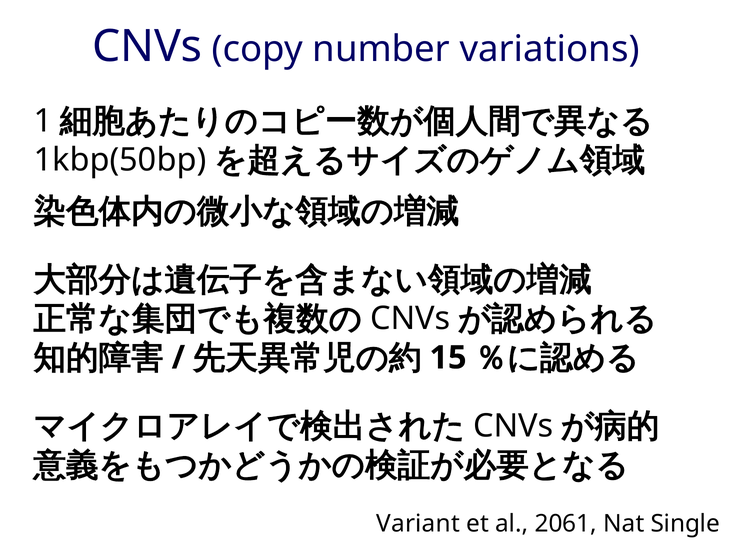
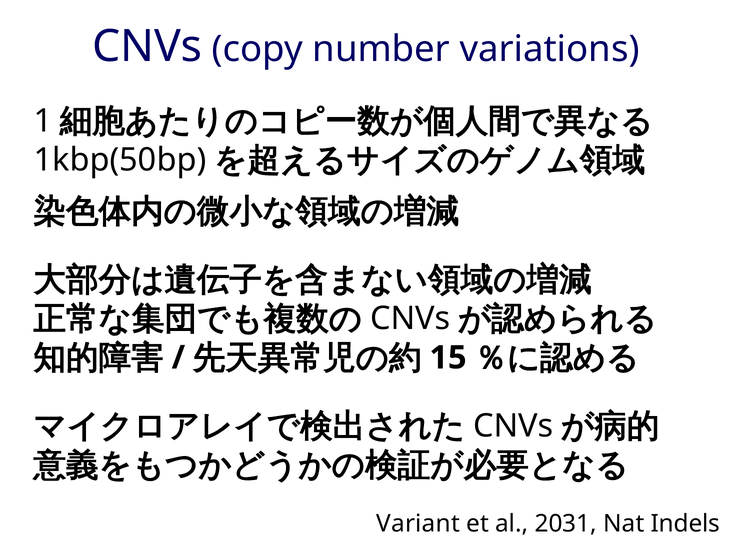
2061: 2061 -> 2031 (566, 524)
Single: Single -> Indels (685, 524)
